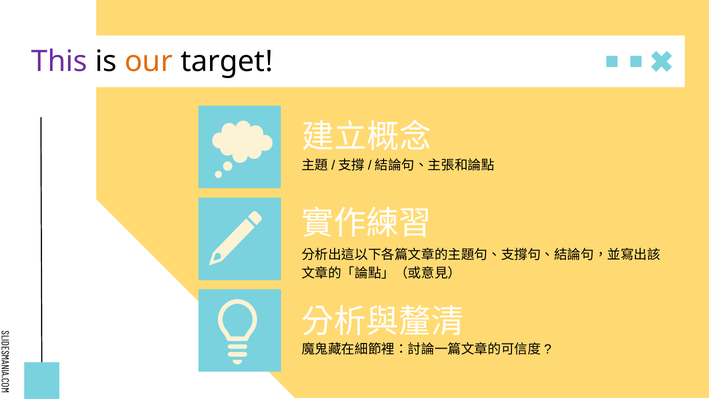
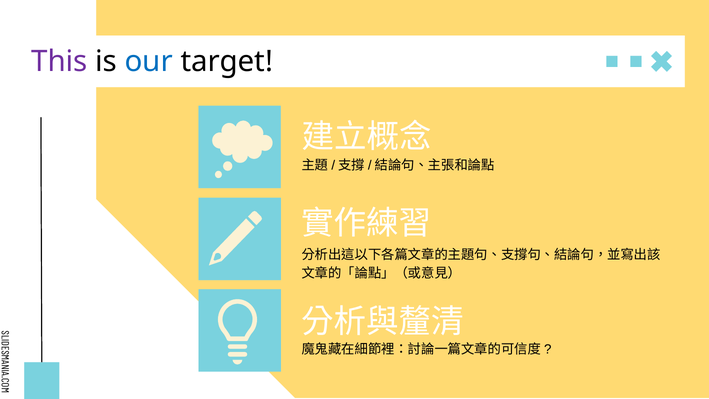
our colour: orange -> blue (149, 61)
